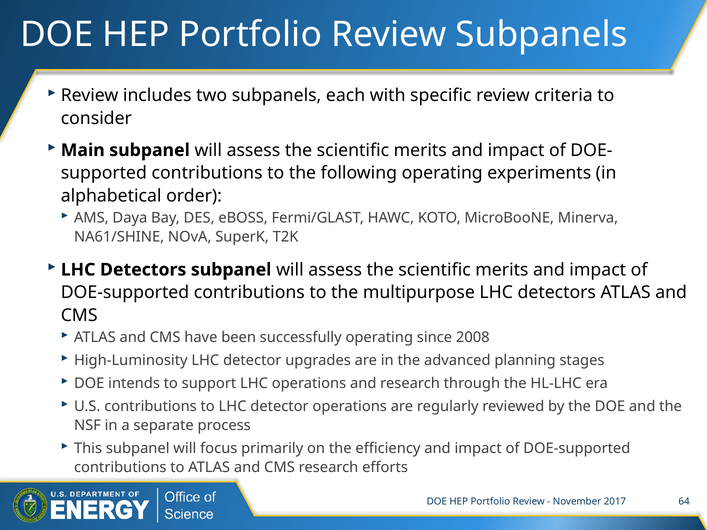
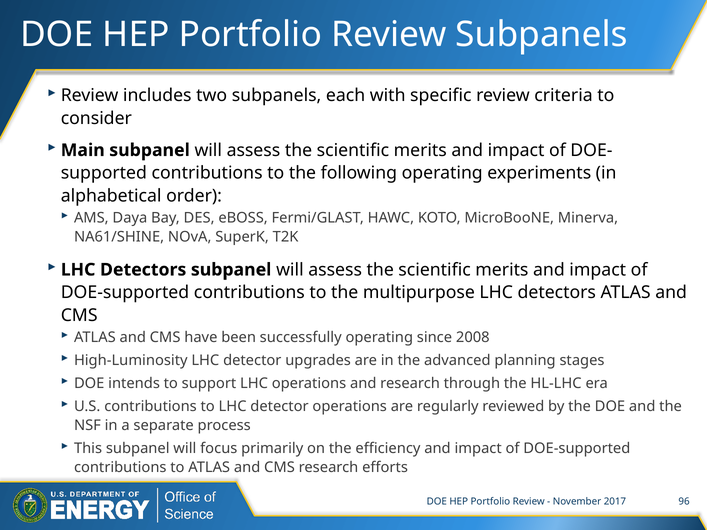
64: 64 -> 96 (684, 502)
